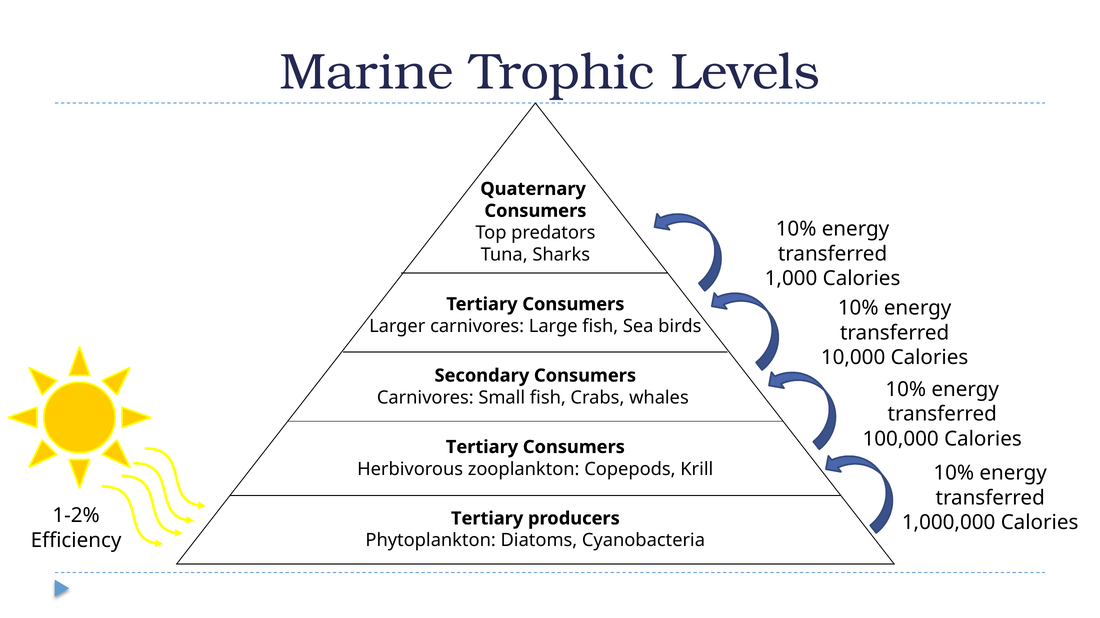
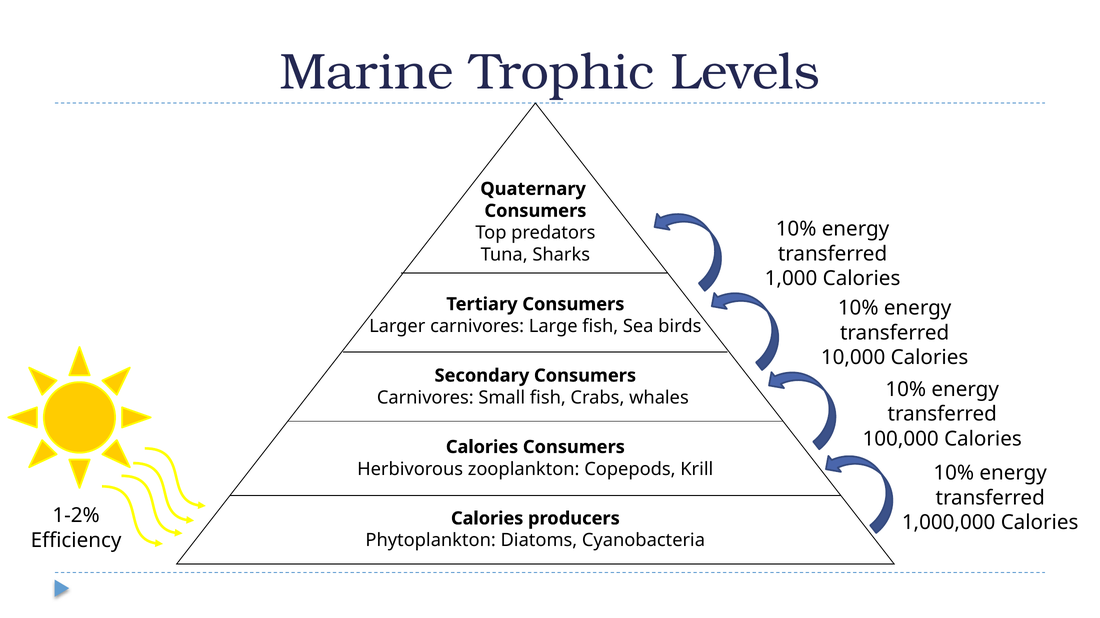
Tertiary: Tertiary -> Calories (482, 448)
Tertiary: Tertiary -> Calories (487, 519)
